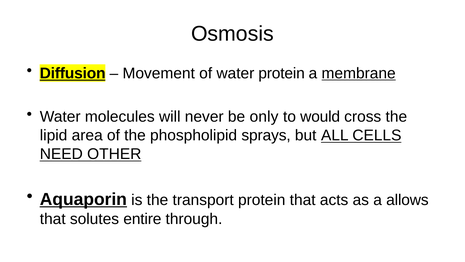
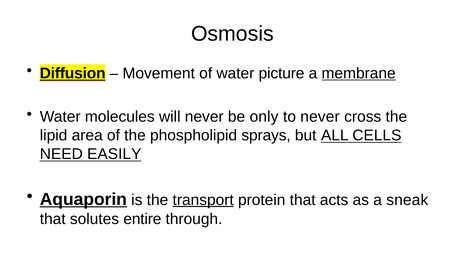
water protein: protein -> picture (282, 73)
to would: would -> never (320, 117)
OTHER: OTHER -> EASILY (114, 154)
transport underline: none -> present (203, 200)
allows: allows -> sneak (407, 200)
